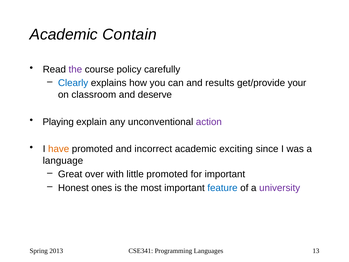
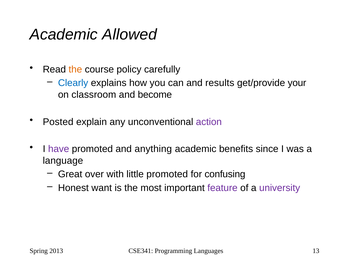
Contain: Contain -> Allowed (130, 35)
the colour: purple -> orange (75, 69)
deserve: deserve -> become (155, 95)
Playing: Playing -> Posted (58, 122)
have colour: orange -> purple (59, 149)
incorrect: incorrect -> anything (153, 149)
exciting: exciting -> benefits (236, 149)
for important: important -> confusing (225, 174)
ones: ones -> want (102, 188)
feature colour: blue -> purple (222, 188)
